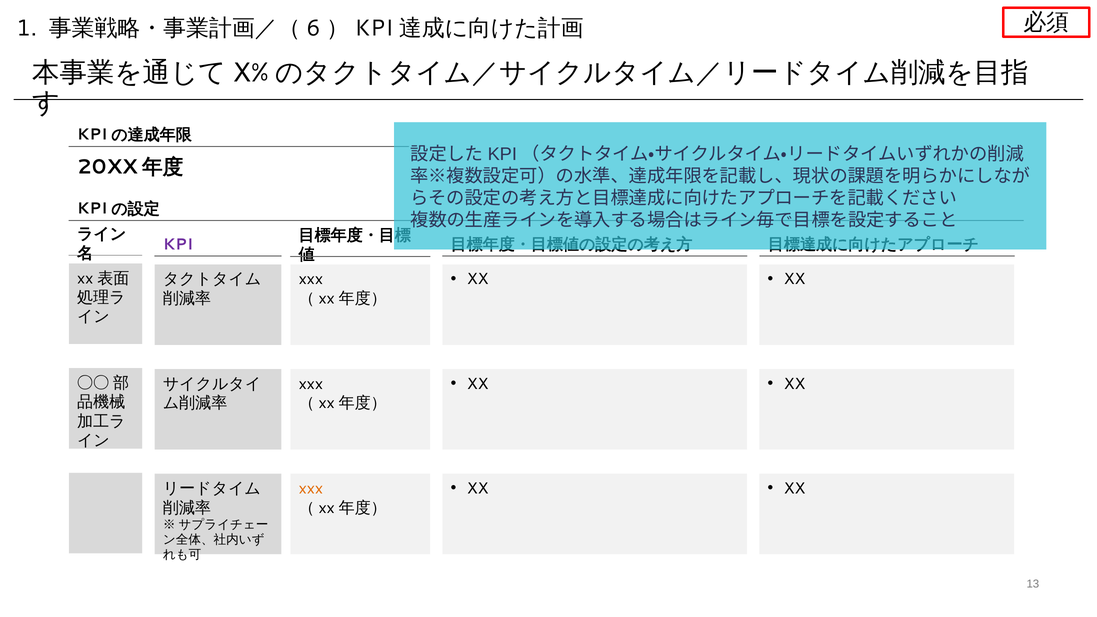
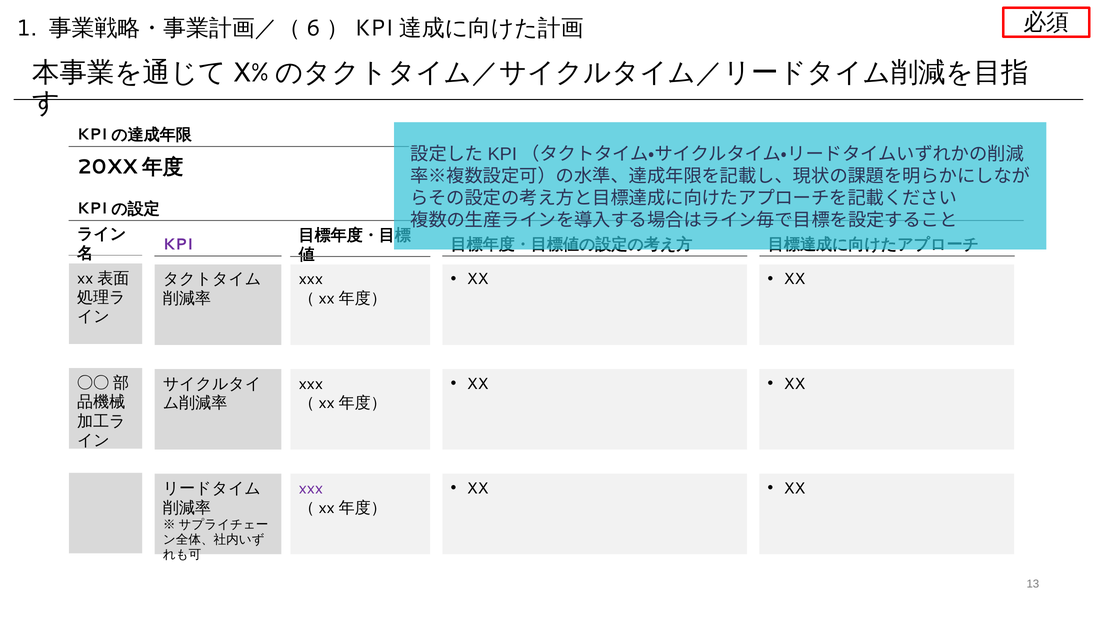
xxx colour: orange -> purple (311, 489)
